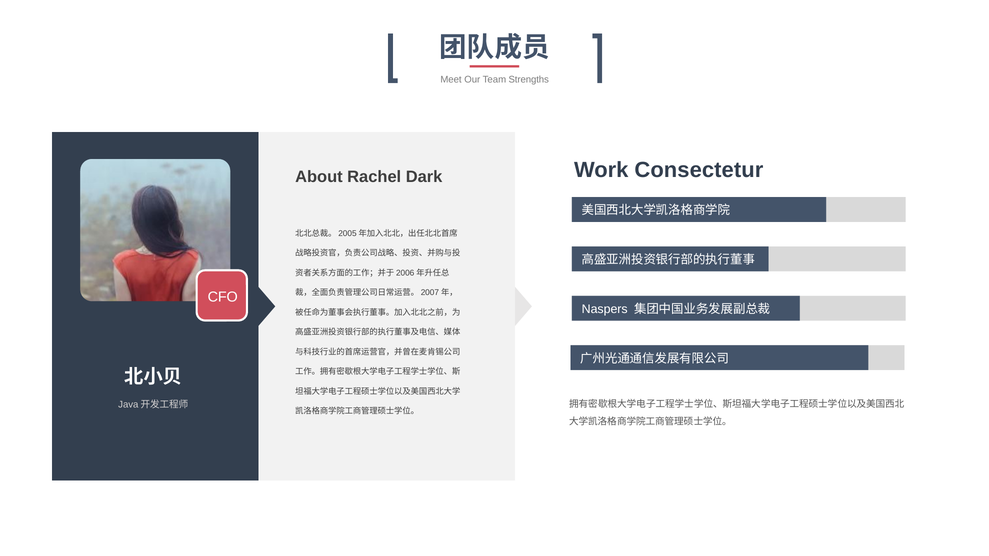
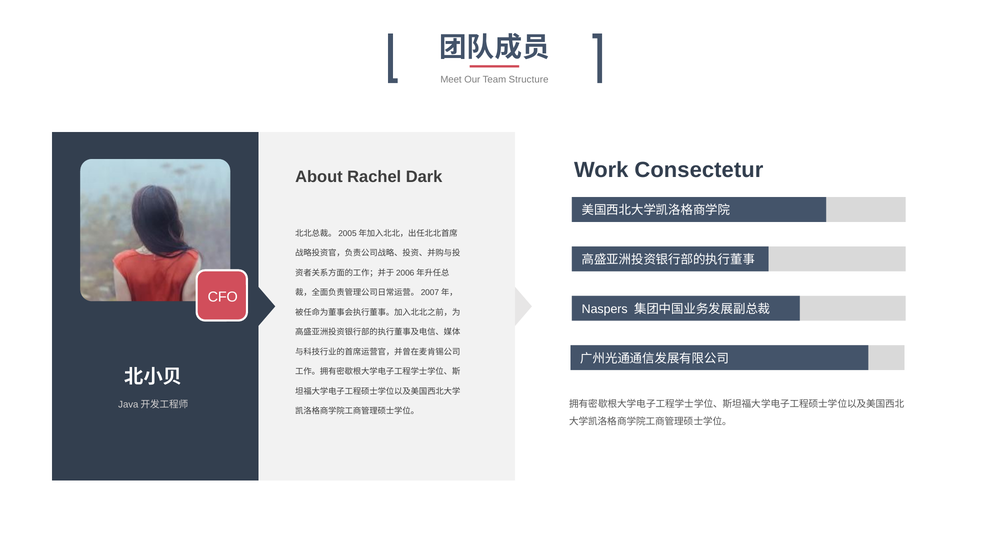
Strengths: Strengths -> Structure (529, 80)
